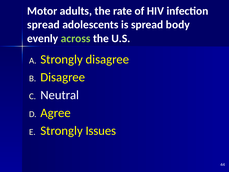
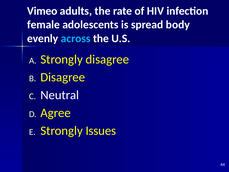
Motor: Motor -> Vimeo (42, 11)
spread: spread -> female (43, 25)
across colour: light green -> light blue (76, 38)
